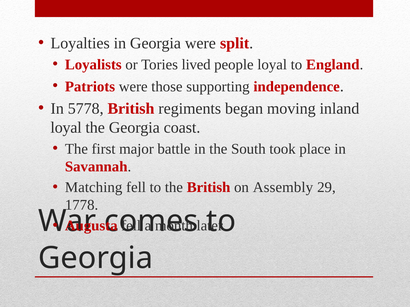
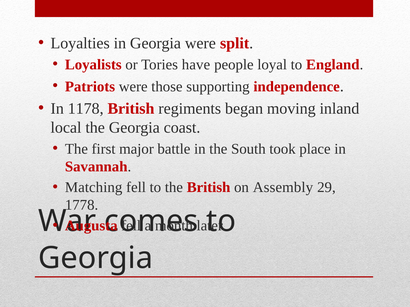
lived: lived -> have (196, 65)
5778: 5778 -> 1178 (86, 109)
loyal: loyal -> local (66, 128)
